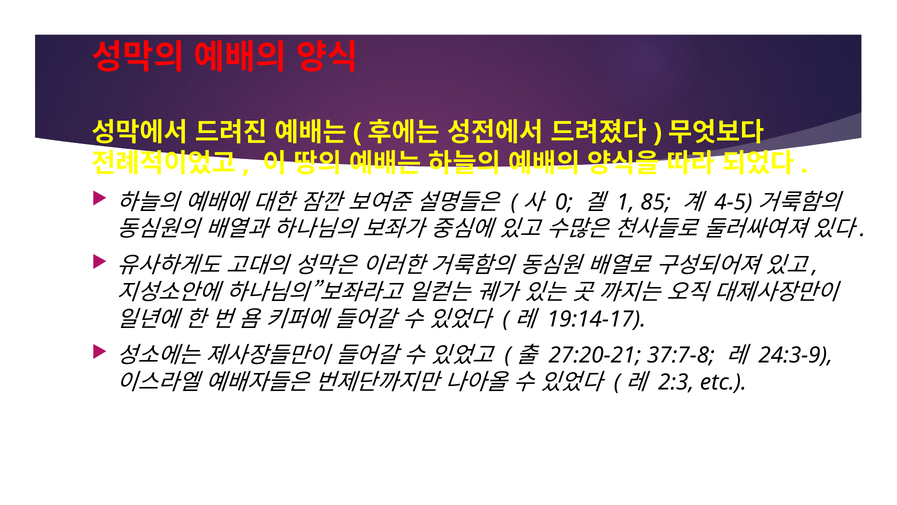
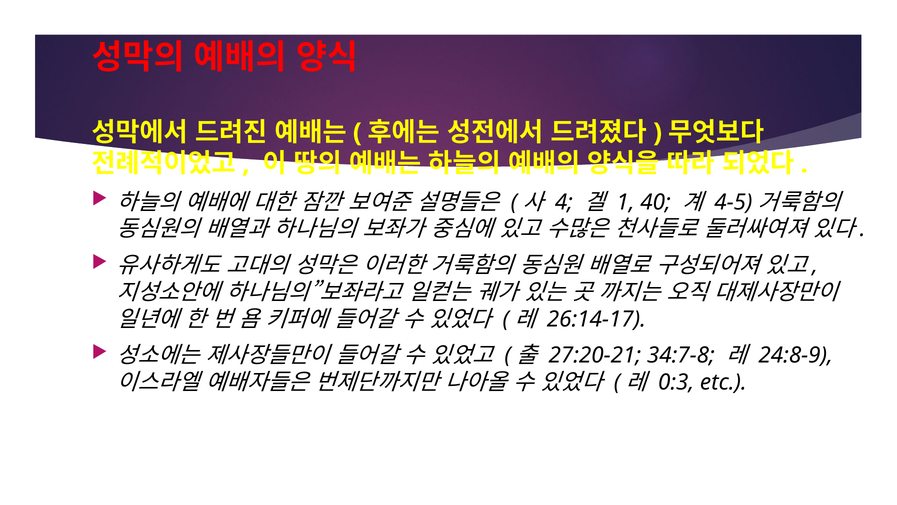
0: 0 -> 4 (564, 202)
85: 85 -> 40 (656, 202)
19:14-17: 19:14-17 -> 26:14-17 (596, 319)
37:7-8: 37:7-8 -> 34:7-8 (681, 355)
24:3-9: 24:3-9 -> 24:8-9 (796, 355)
2:3: 2:3 -> 0:3 (676, 382)
